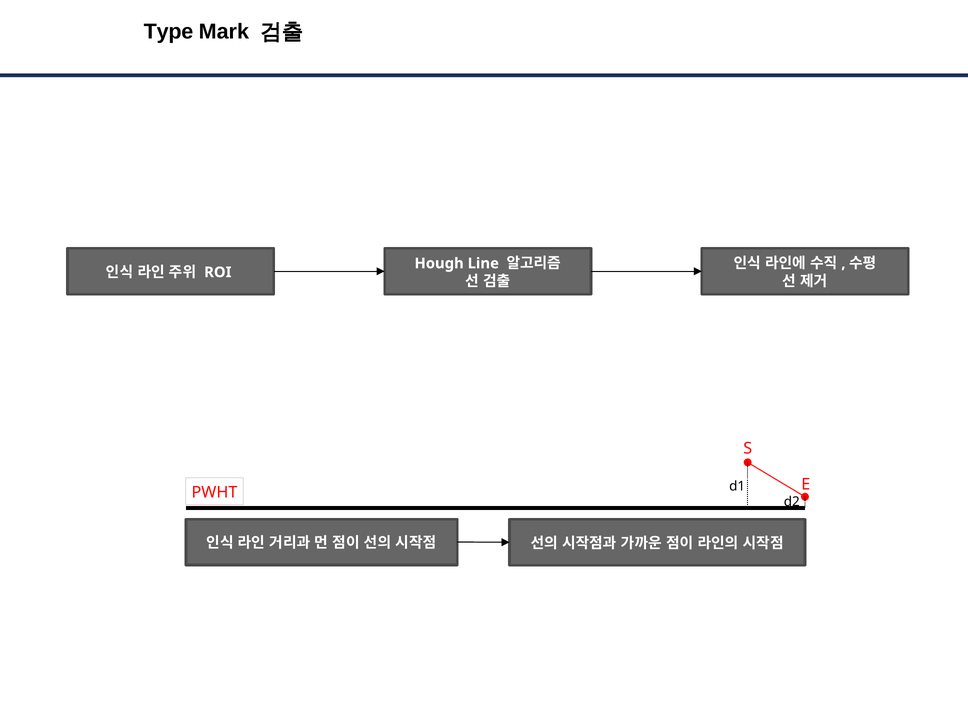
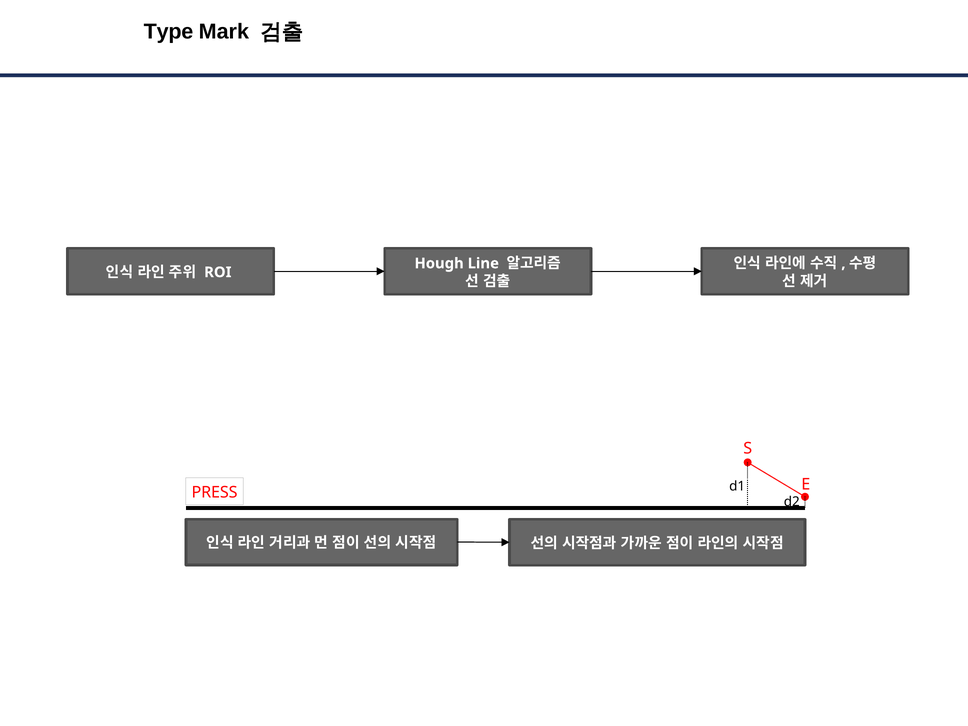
PWHT: PWHT -> PRESS (215, 492)
